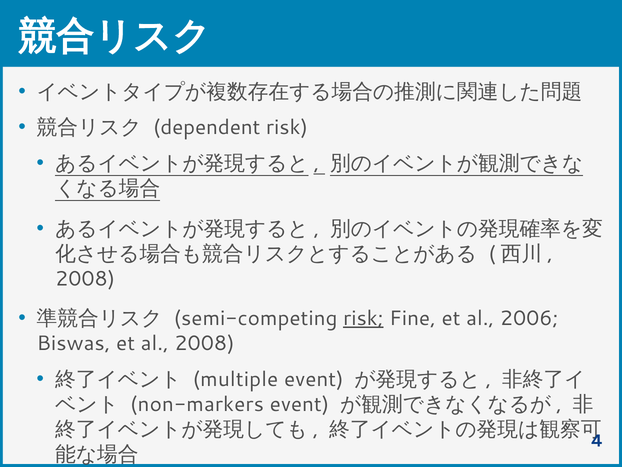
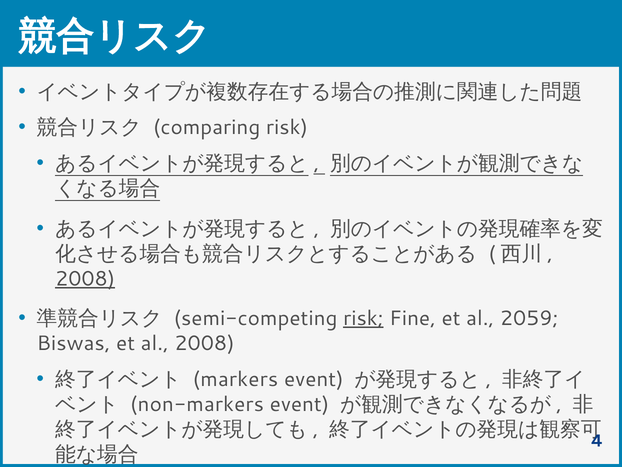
dependent: dependent -> comparing (207, 127)
2008 underline: none -> present (85, 278)
2006: 2006 -> 2059 (529, 318)
multiple: multiple -> markers (235, 379)
